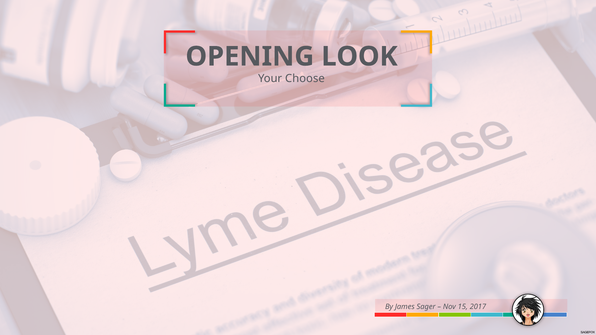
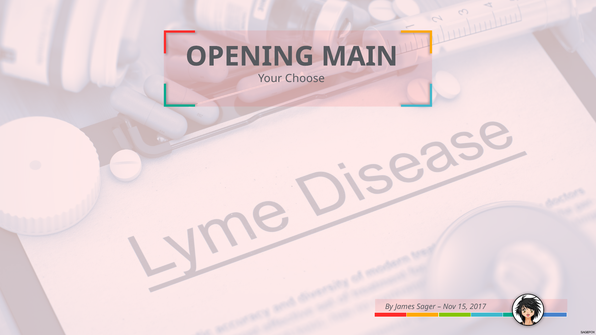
LOOK: LOOK -> MAIN (360, 57)
